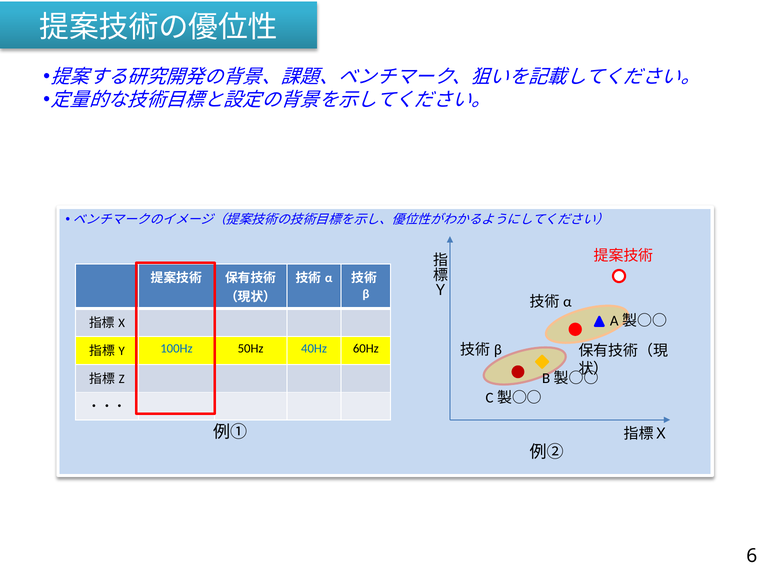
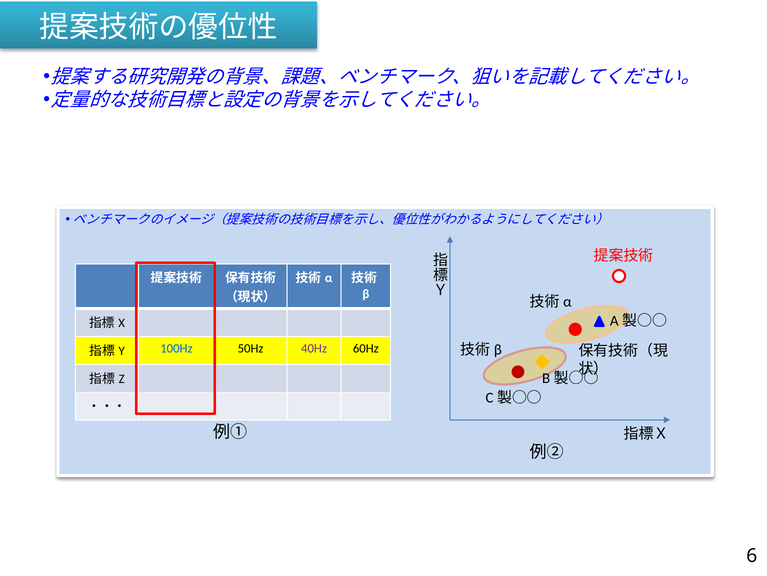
40Hz colour: blue -> purple (314, 348)
